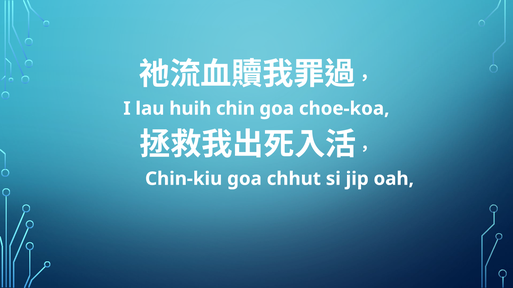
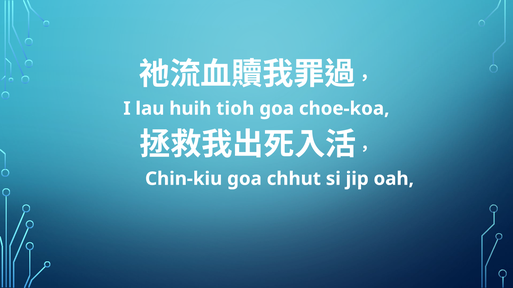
chin: chin -> tioh (235, 109)
